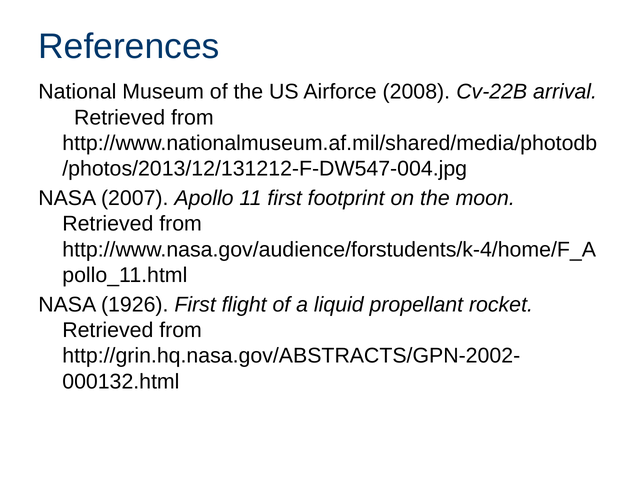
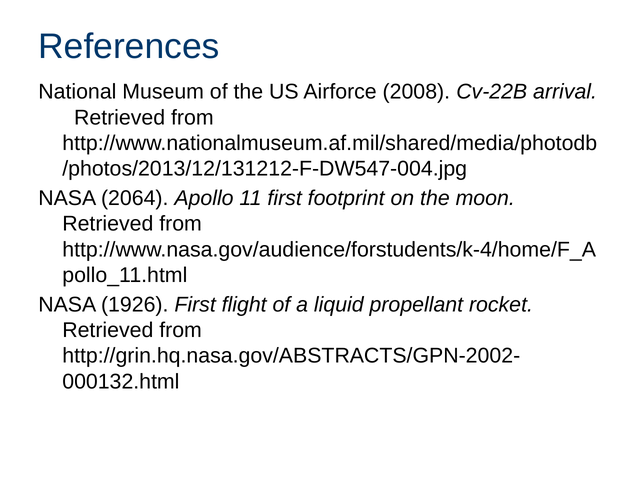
2007: 2007 -> 2064 (135, 199)
